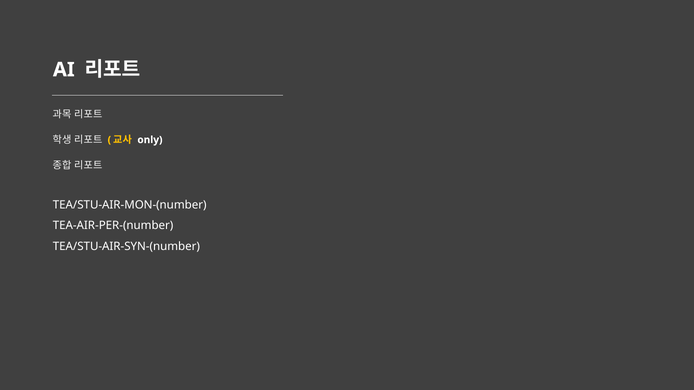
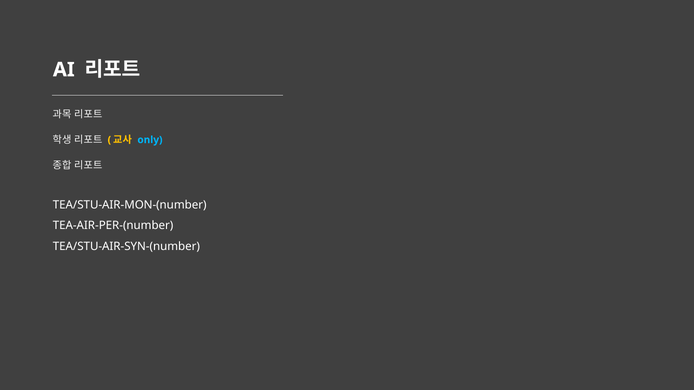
only colour: white -> light blue (150, 140)
